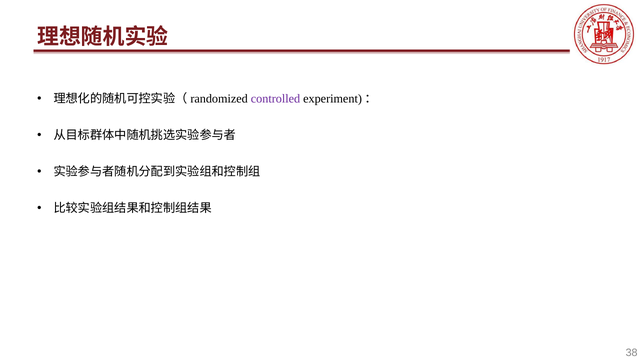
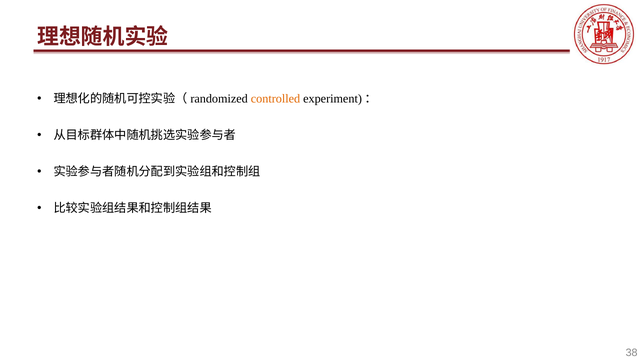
controlled colour: purple -> orange (275, 99)
